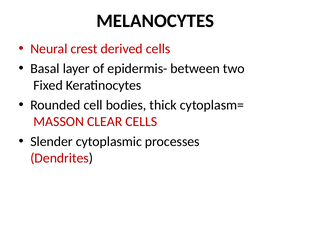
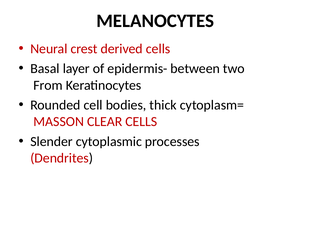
Fixed: Fixed -> From (48, 85)
